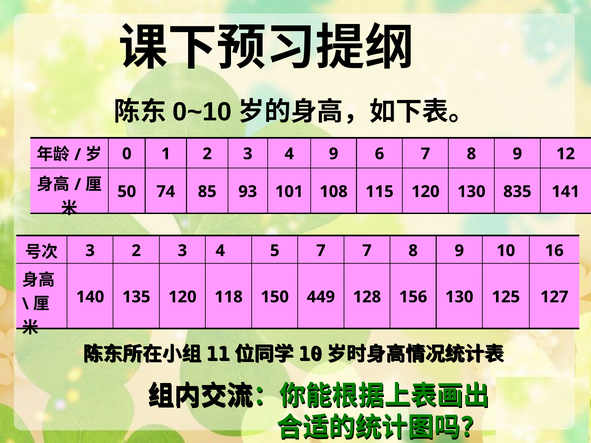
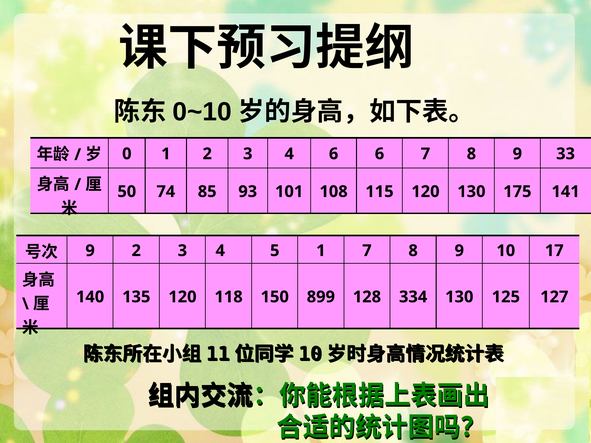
4 9: 9 -> 6 (334, 154)
12: 12 -> 33 (566, 154)
835: 835 -> 175 (517, 192)
3: 3 -> 9 (90, 251)
5 7: 7 -> 1 (321, 251)
16: 16 -> 17 (554, 251)
449: 449 -> 899 (321, 297)
156: 156 -> 334 (413, 297)
